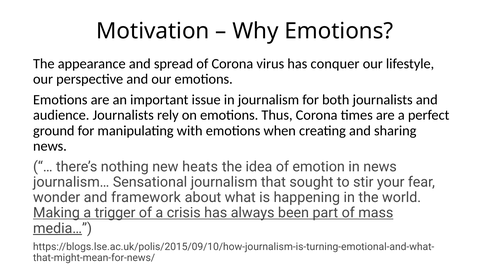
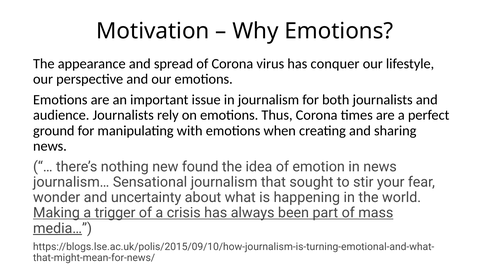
heats: heats -> found (200, 166)
framework: framework -> uncertainty (146, 197)
